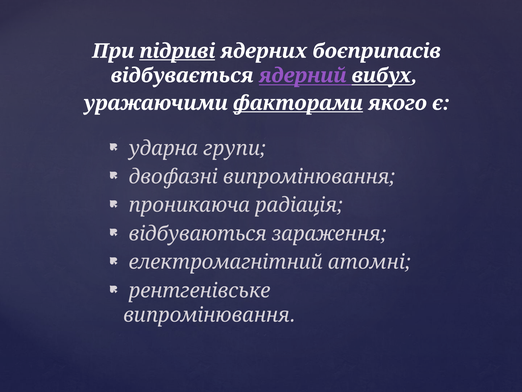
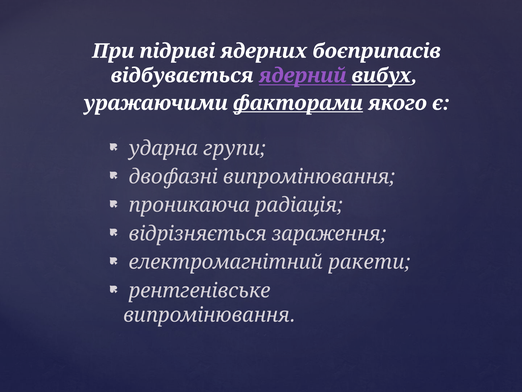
підриві underline: present -> none (177, 51)
відбуваються: відбуваються -> відрізняється (198, 233)
атомні: атомні -> ракети (370, 262)
